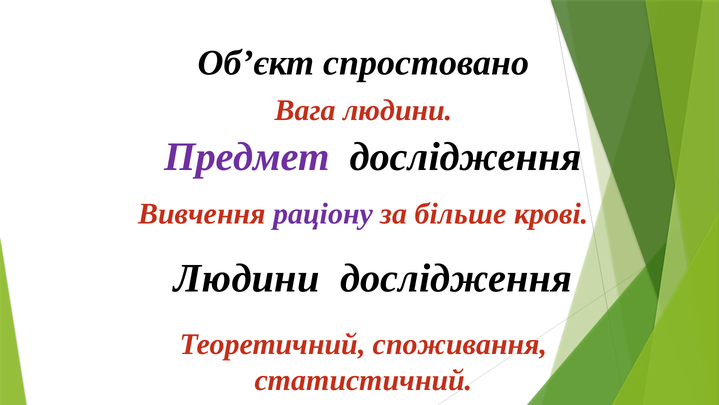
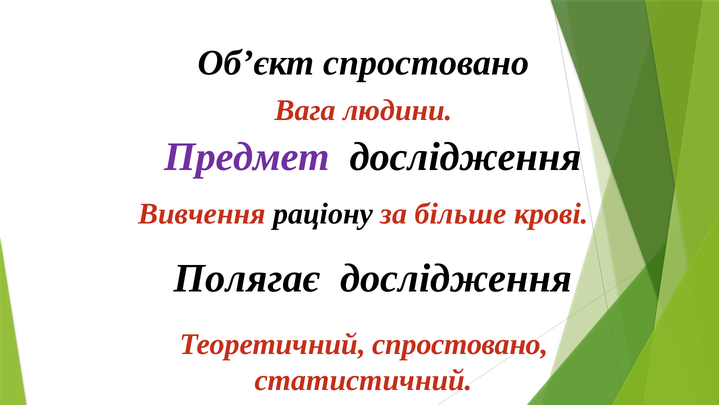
раціону colour: purple -> black (323, 213)
Людини: Людини -> Полягає (247, 278)
Теоретичний споживання: споживання -> спростовано (460, 344)
